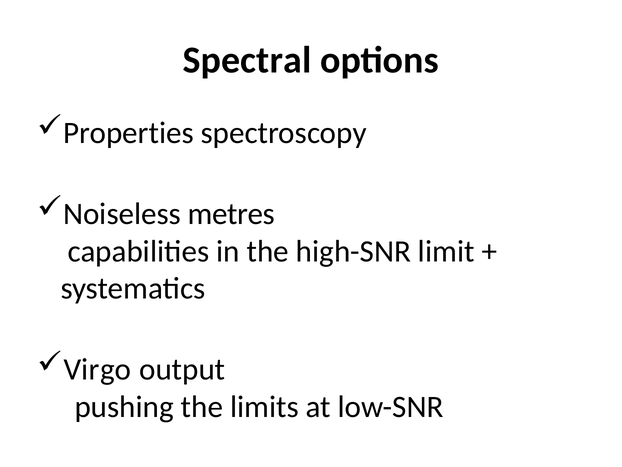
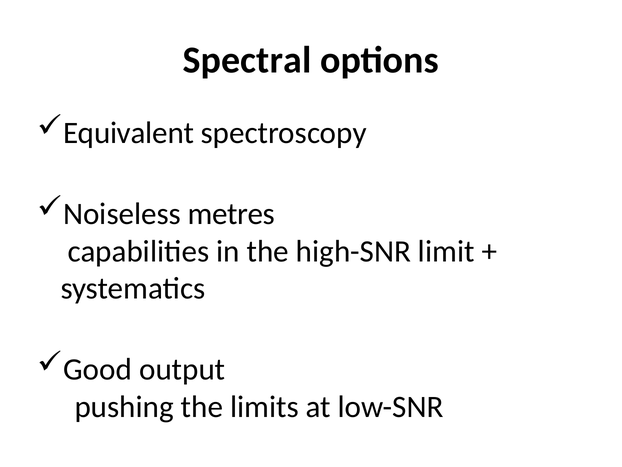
Properties: Properties -> Equivalent (129, 133)
Virgo: Virgo -> Good (98, 369)
